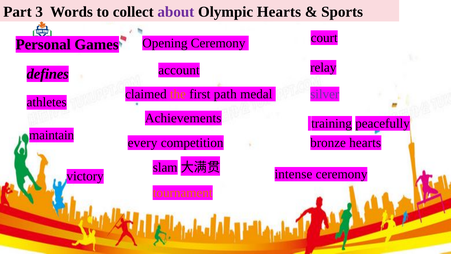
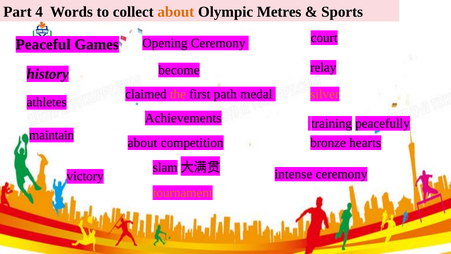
3: 3 -> 4 (39, 12)
about colour: purple -> orange (176, 12)
Olympic Hearts: Hearts -> Metres (279, 12)
Personal: Personal -> Peaceful (43, 44)
account: account -> become (179, 70)
defines: defines -> history (48, 74)
silver colour: purple -> orange (325, 94)
every: every -> about (143, 143)
